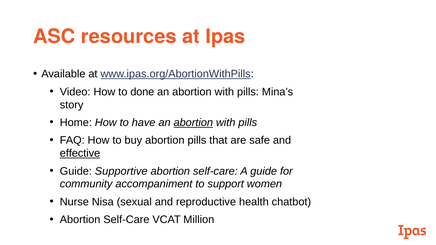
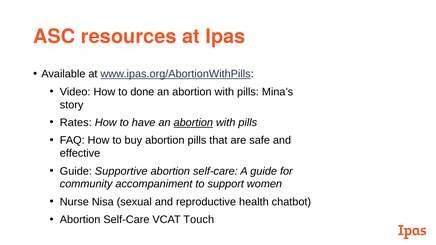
Home: Home -> Rates (76, 123)
effective underline: present -> none (80, 153)
Million: Million -> Touch (199, 220)
